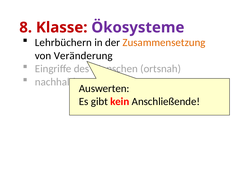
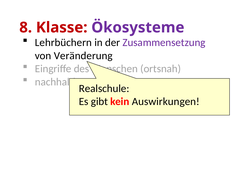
Zusammensetzung colour: orange -> purple (164, 42)
Auswerten: Auswerten -> Realschule (104, 88)
Anschließende: Anschließende -> Auswirkungen (166, 101)
